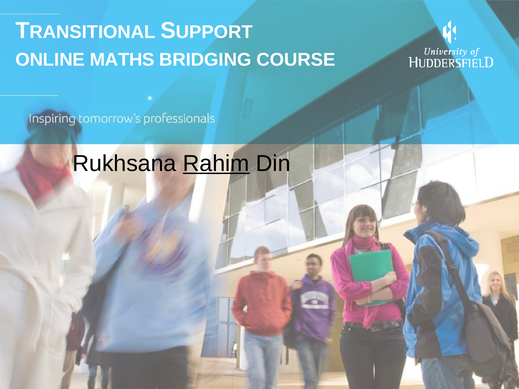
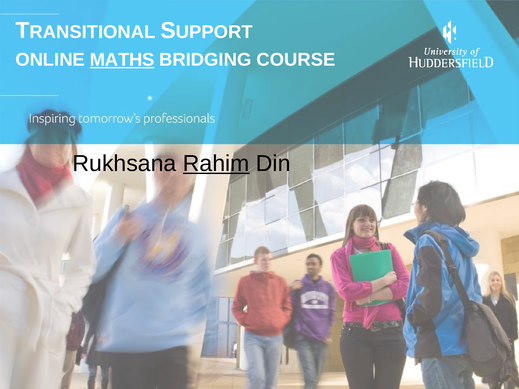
MATHS underline: none -> present (122, 60)
